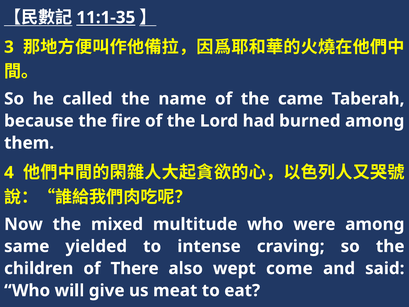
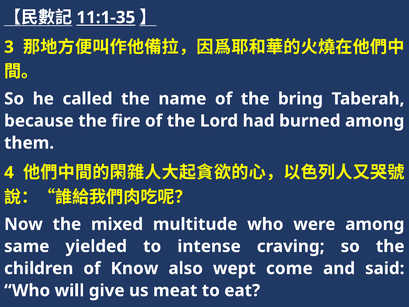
came: came -> bring (300, 99)
There: There -> Know (134, 268)
